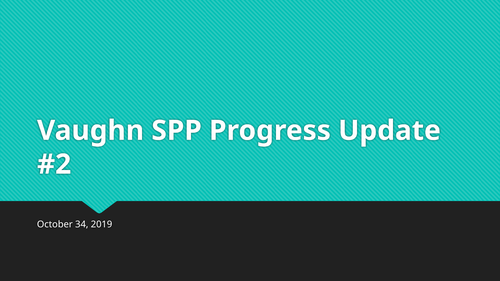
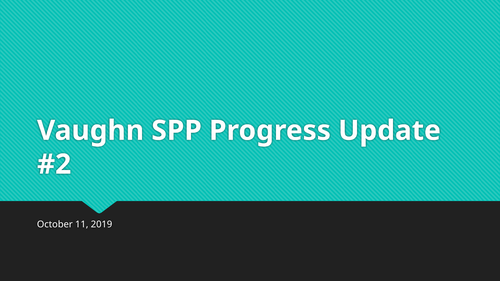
34: 34 -> 11 (82, 225)
